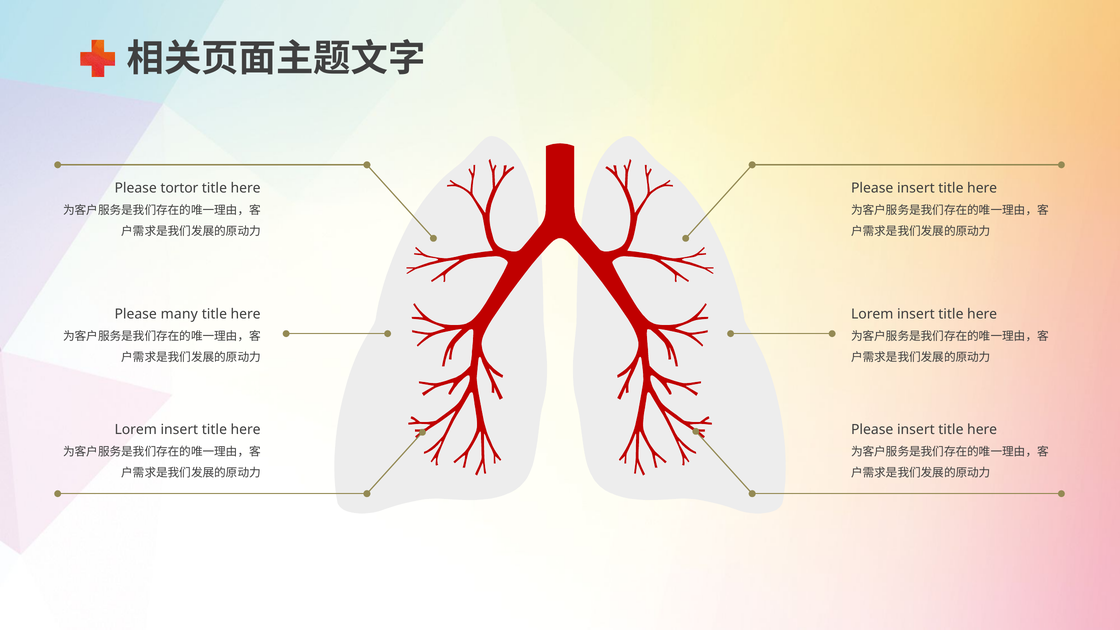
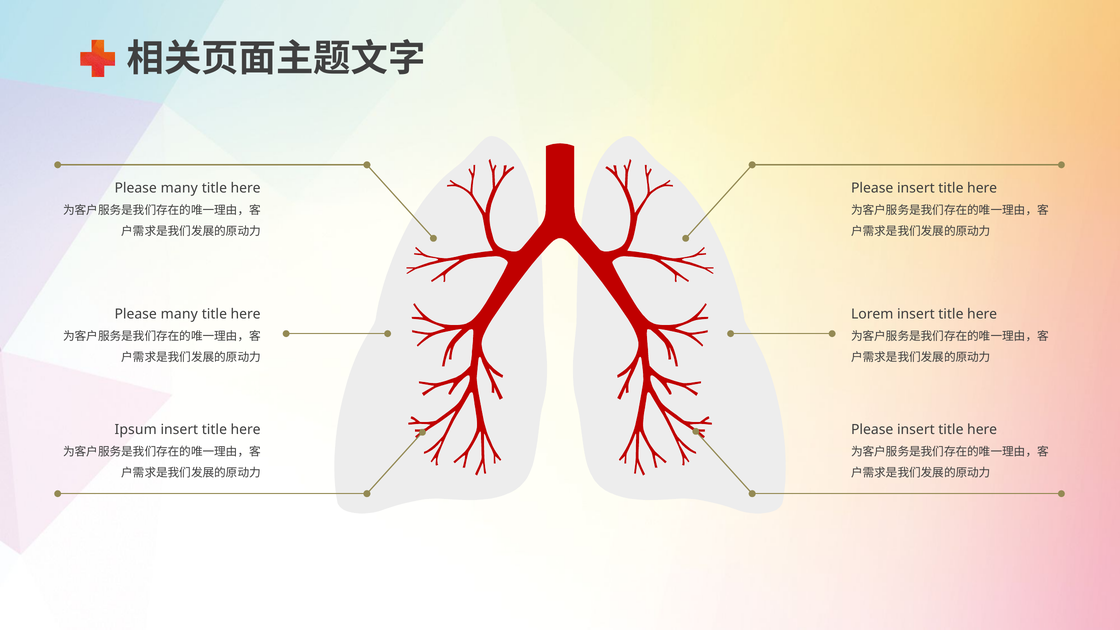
tortor: tortor -> many (179, 188)
Lorem: Lorem -> Ipsum (136, 430)
